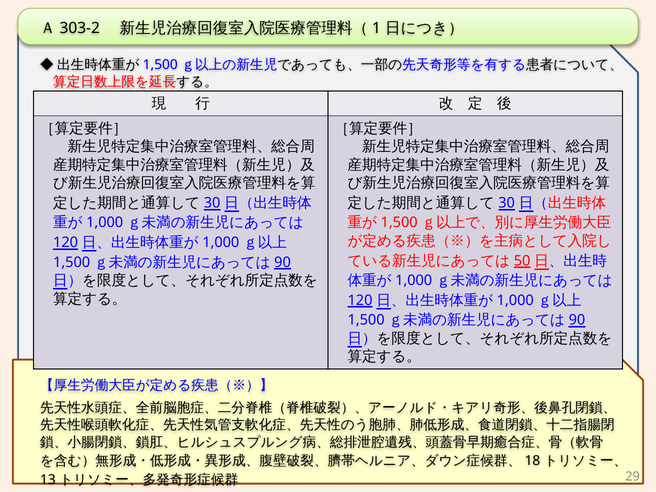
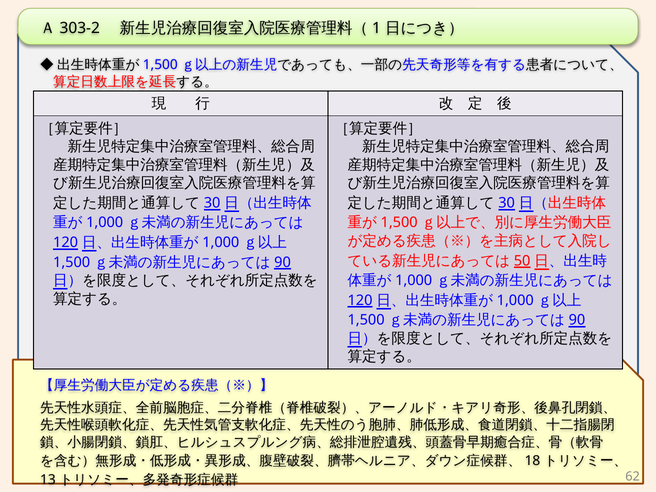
29: 29 -> 62 (633, 477)
